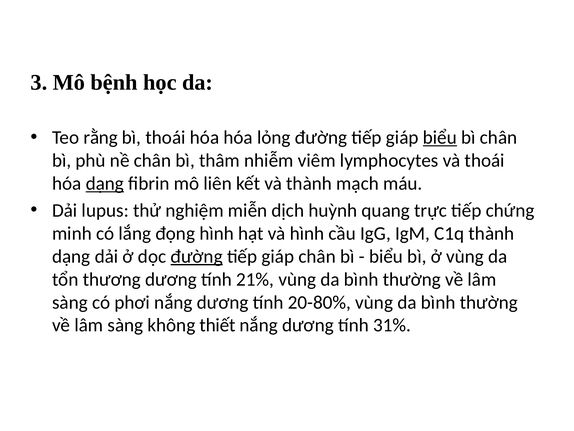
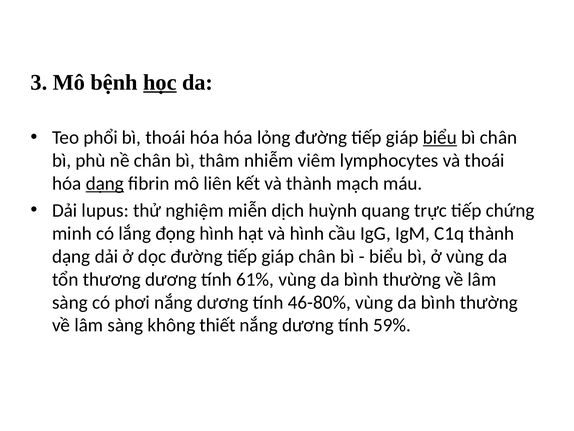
học underline: none -> present (160, 82)
rằng: rằng -> phổi (101, 137)
đường underline: present -> none (197, 256)
21%: 21% -> 61% (255, 279)
20-80%: 20-80% -> 46-80% (319, 302)
31%: 31% -> 59% (392, 325)
